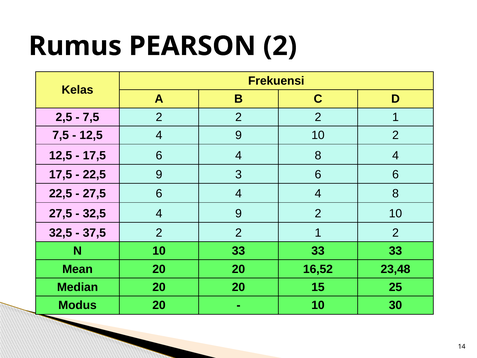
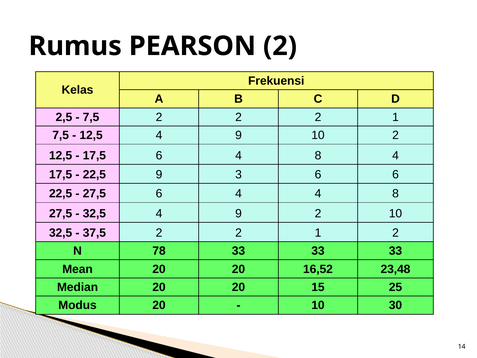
N 10: 10 -> 78 (159, 251)
